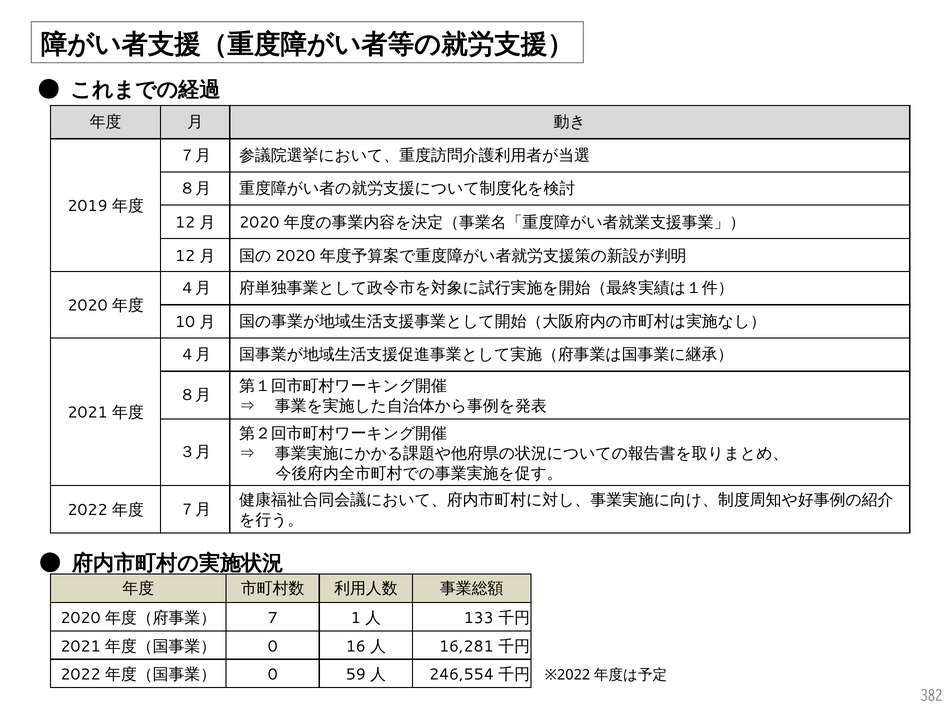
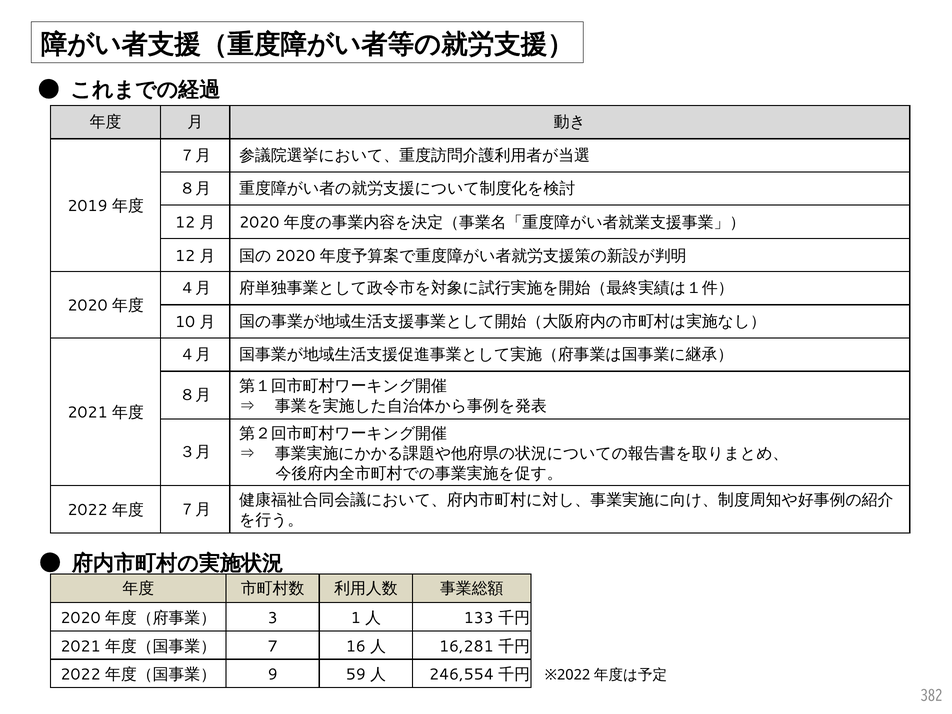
7: 7 -> 3 (273, 618)
0: 0 -> 7 (273, 646)
0: 0 -> 9 (273, 675)
